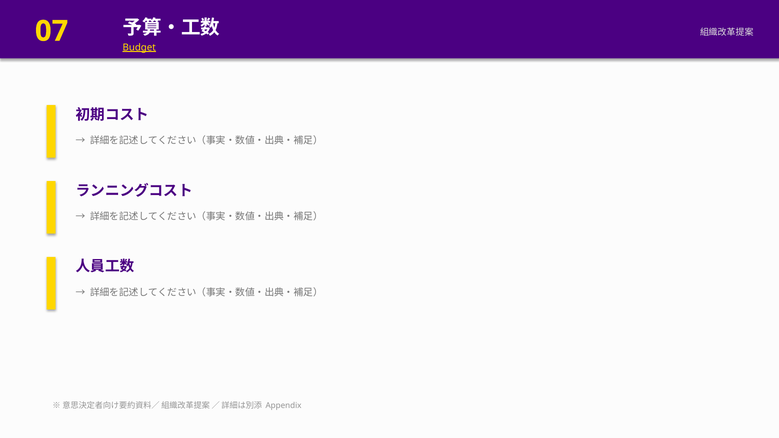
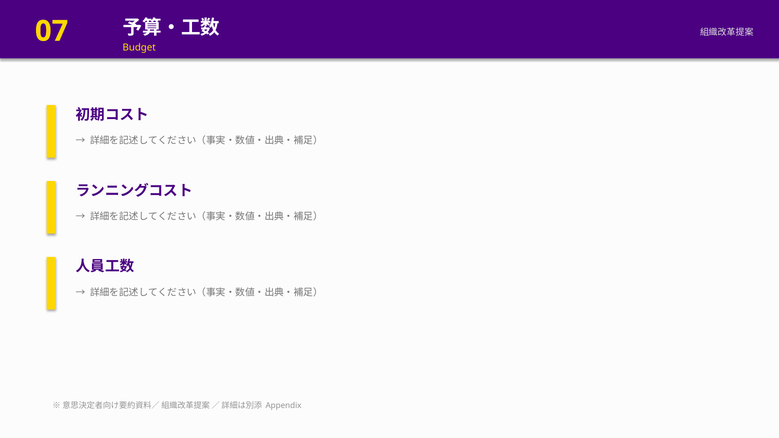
Budget underline: present -> none (139, 47)
